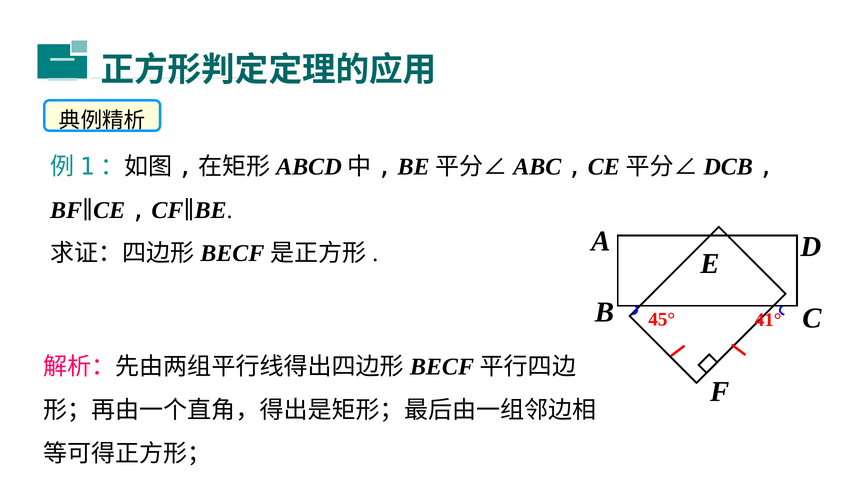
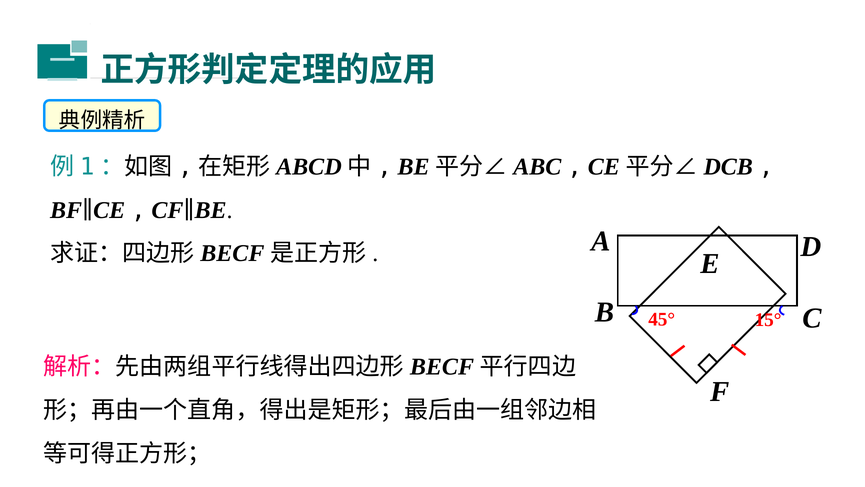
41°: 41° -> 15° (768, 320)
